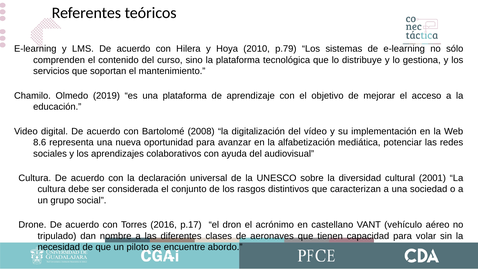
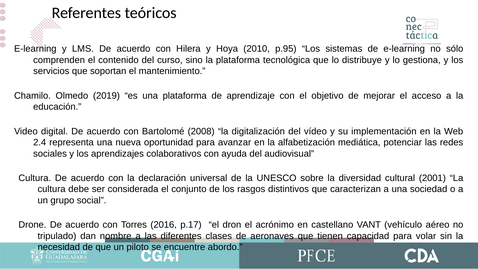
p.79: p.79 -> p.95 (286, 49)
8.6: 8.6 -> 2.4 (40, 142)
